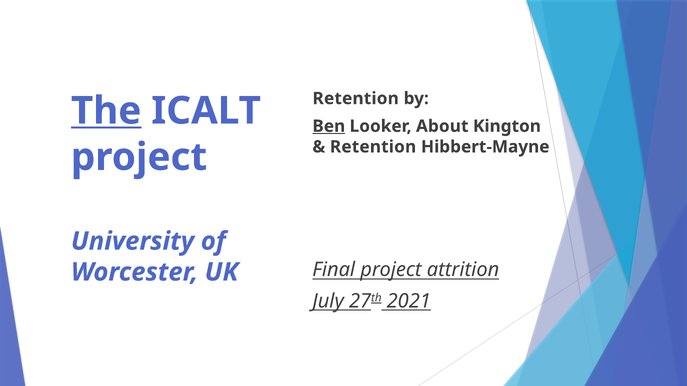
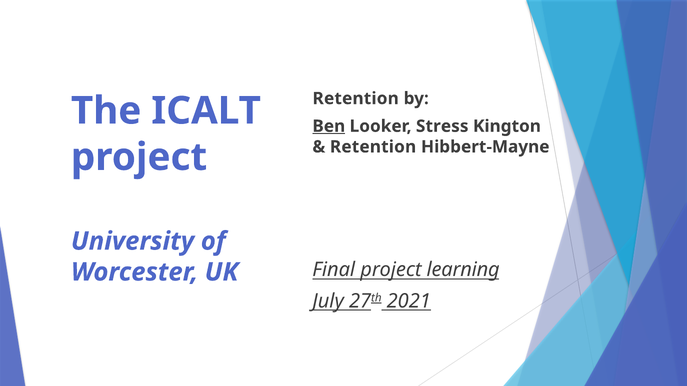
The underline: present -> none (106, 111)
About: About -> Stress (442, 126)
attrition: attrition -> learning (463, 270)
